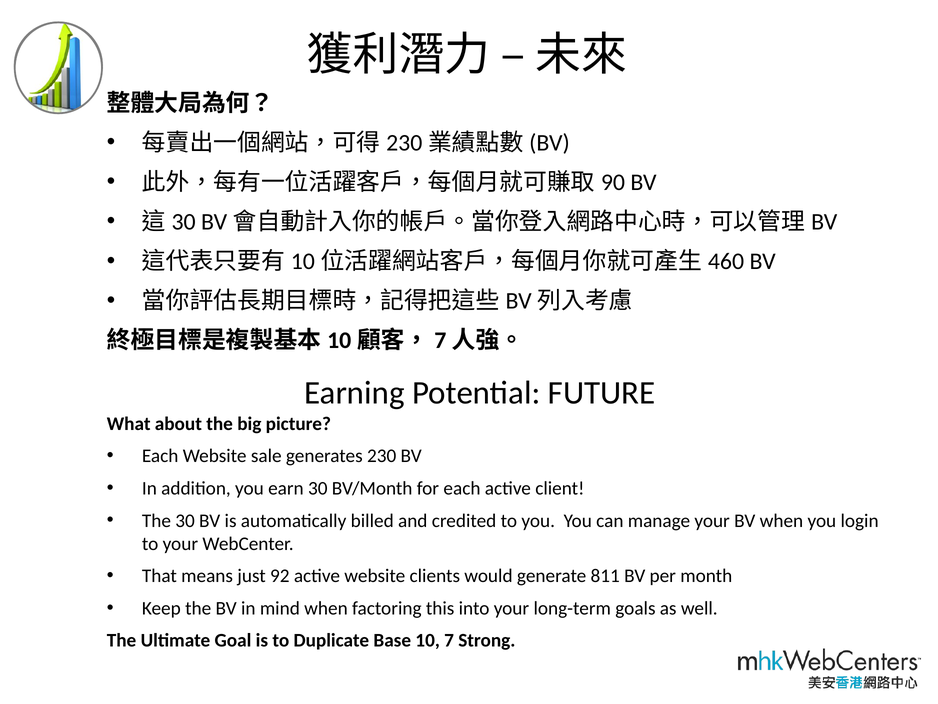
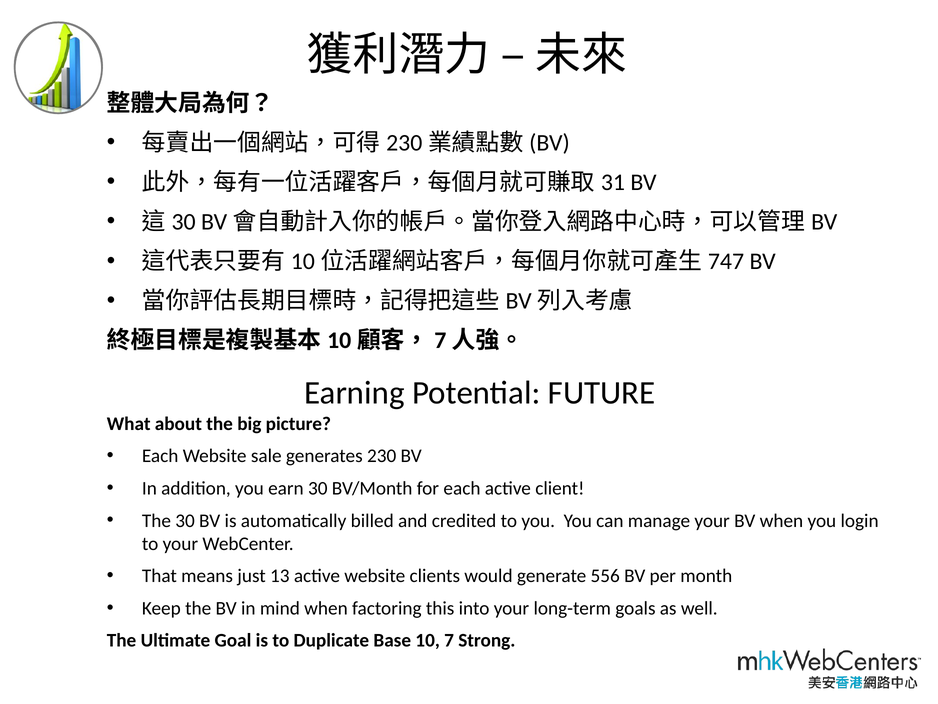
90: 90 -> 31 (613, 182)
460: 460 -> 747 (726, 261)
92: 92 -> 13 (280, 576)
811: 811 -> 556 (605, 576)
